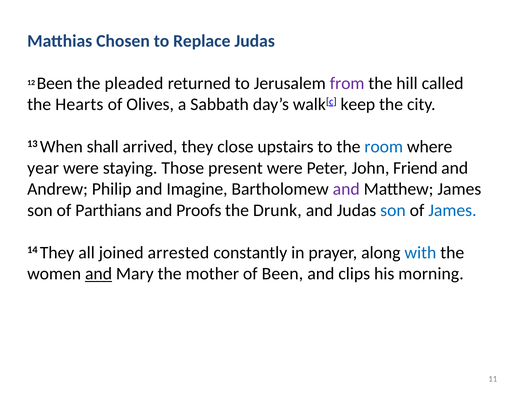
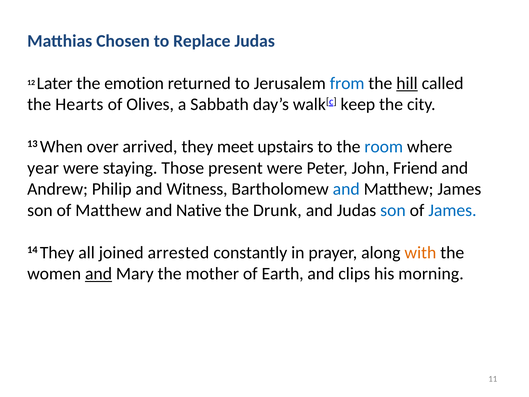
12 Been: Been -> Later (55, 83)
pleaded: pleaded -> emotion (134, 83)
from colour: purple -> blue (347, 83)
hill underline: none -> present (407, 83)
shall: shall -> over (103, 147)
close: close -> meet (235, 147)
Imagine: Imagine -> Witness (197, 189)
and colour: purple -> blue (346, 189)
of Parthians: Parthians -> Matthew (108, 210)
Proofs: Proofs -> Native (199, 210)
with colour: blue -> orange (420, 252)
of Been: Been -> Earth (283, 274)
